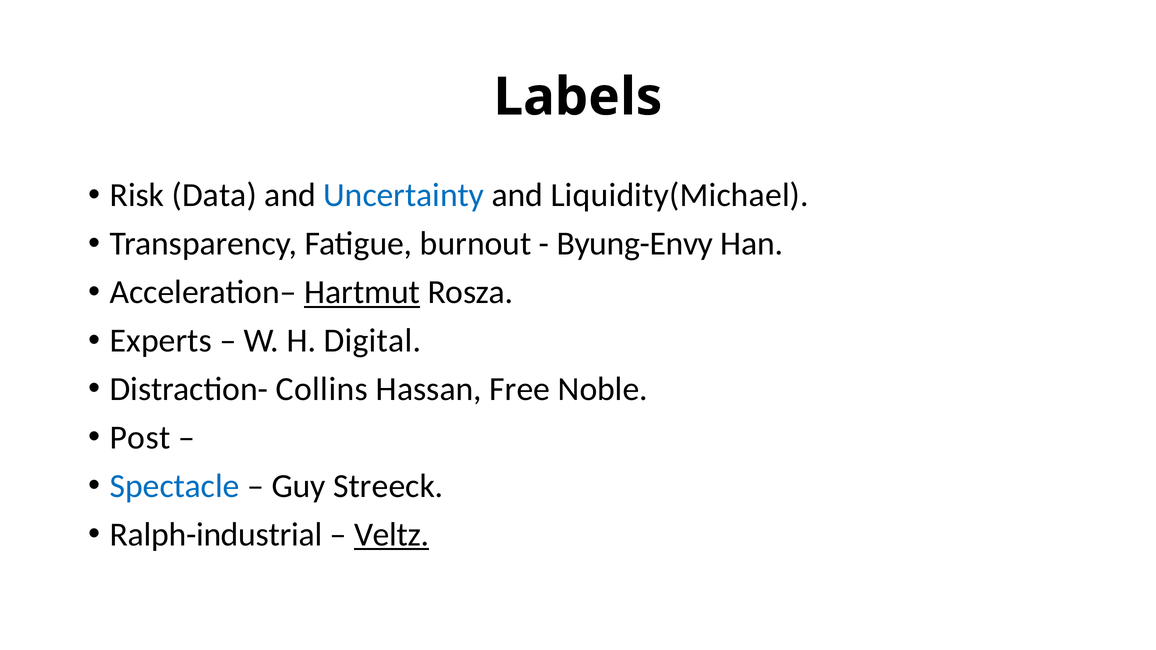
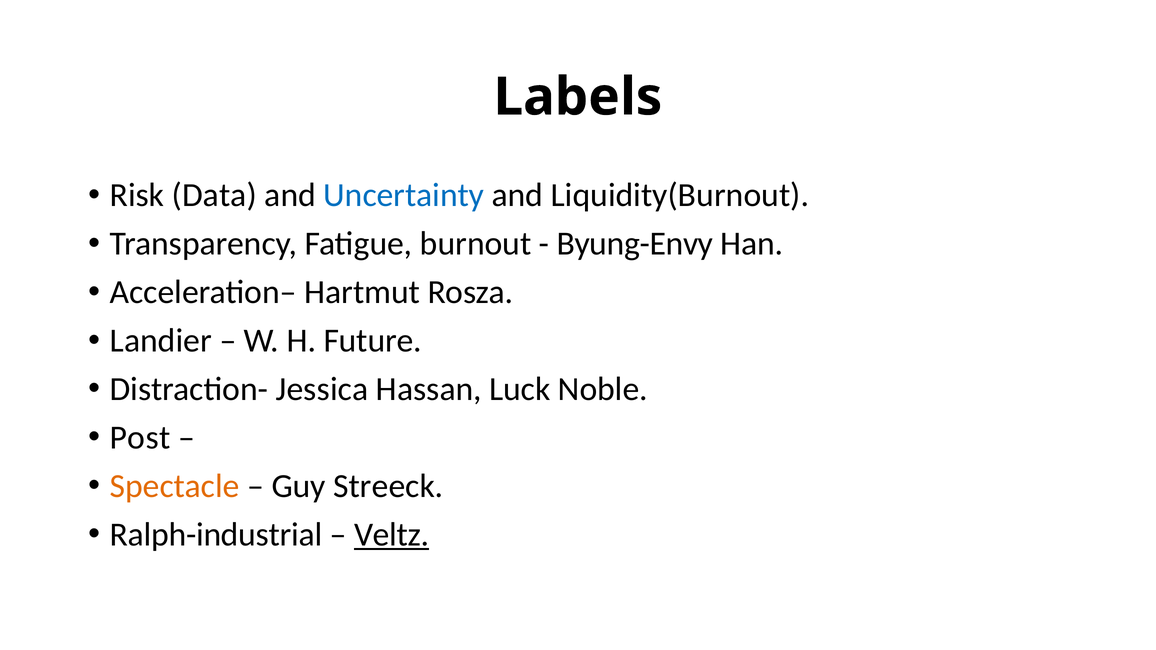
Liquidity(Michael: Liquidity(Michael -> Liquidity(Burnout (680, 195)
Hartmut underline: present -> none (362, 292)
Experts: Experts -> Landier (161, 341)
Digital: Digital -> Future (373, 341)
Collins: Collins -> Jessica (322, 389)
Free: Free -> Luck (520, 389)
Spectacle colour: blue -> orange (175, 486)
